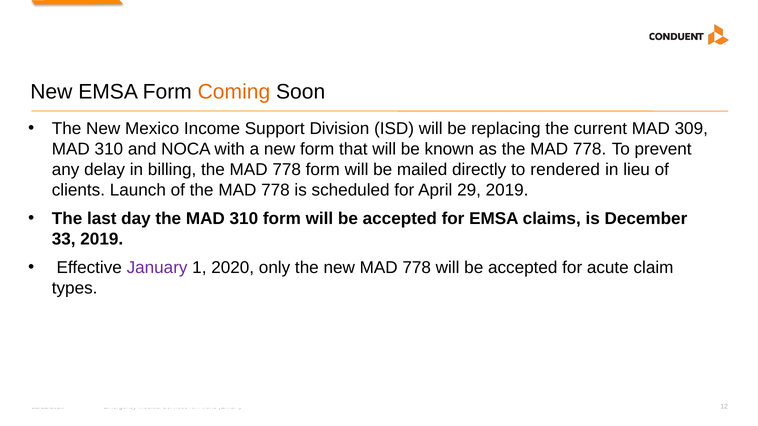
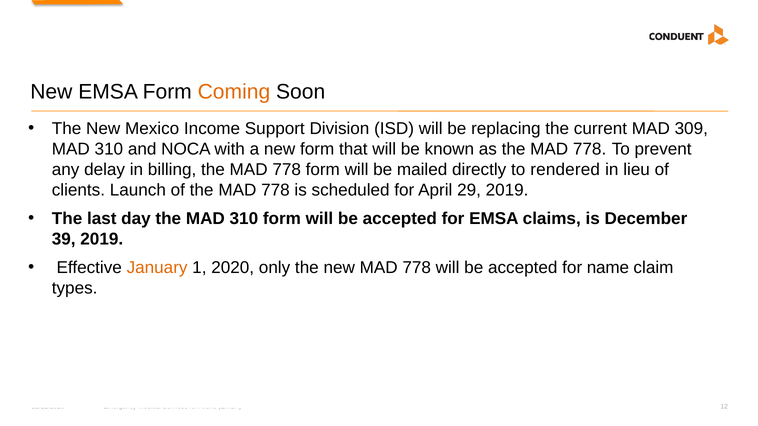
33: 33 -> 39 (64, 239)
January colour: purple -> orange (157, 268)
acute: acute -> name (608, 268)
